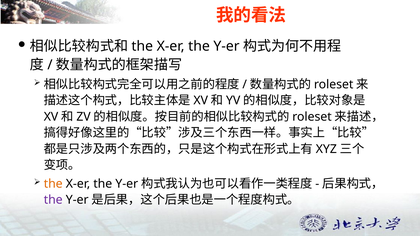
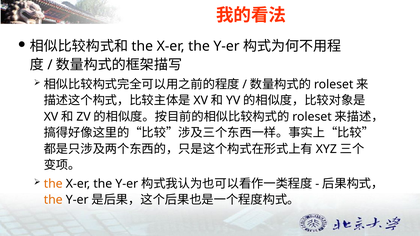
the colour: purple -> orange (53, 200)
